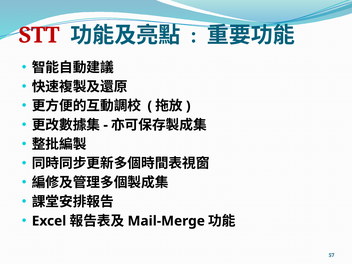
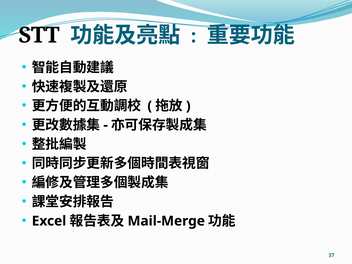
STT colour: red -> black (39, 35)
